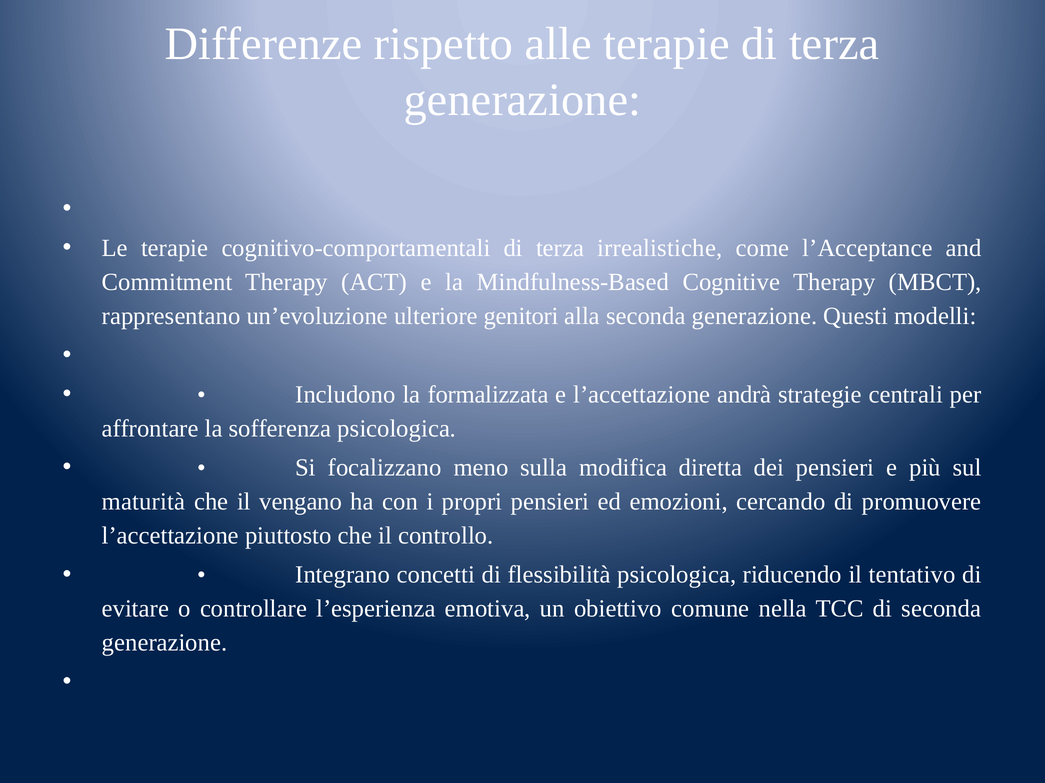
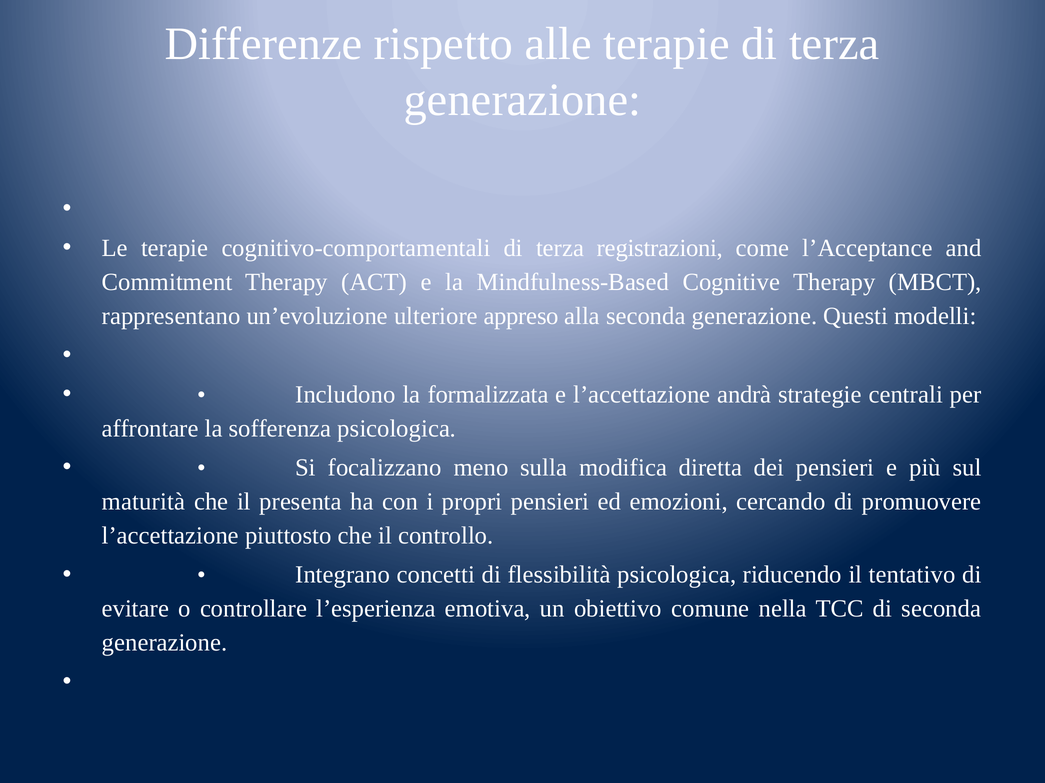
irrealistiche: irrealistiche -> registrazioni (660, 248)
genitori: genitori -> appreso (521, 316)
vengano: vengano -> presenta (301, 502)
